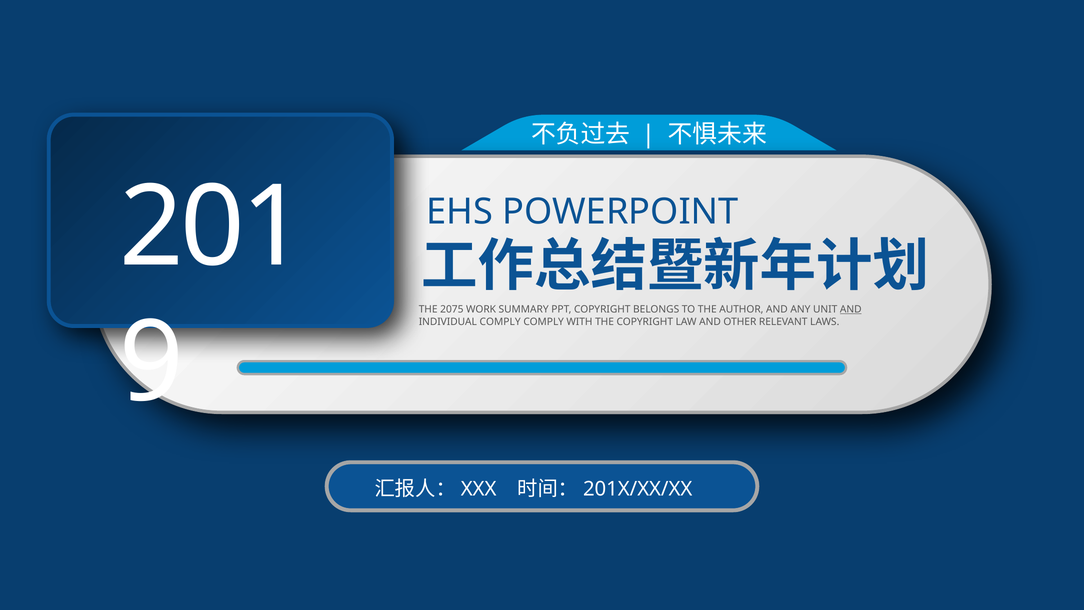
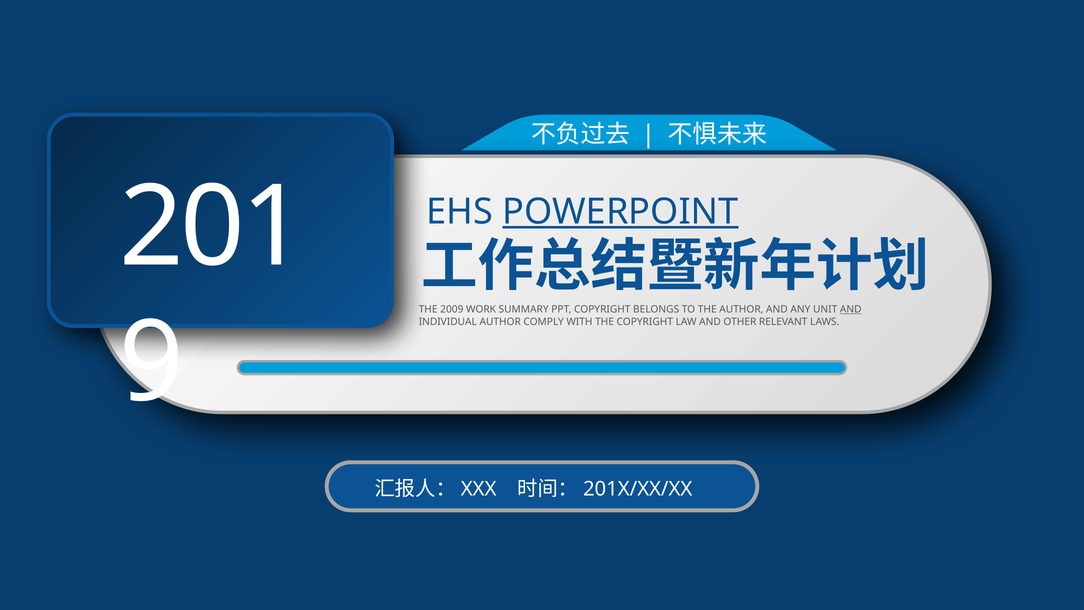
POWERPOINT underline: none -> present (620, 212)
2075: 2075 -> 2009 (452, 309)
INDIVIDUAL COMPLY: COMPLY -> AUTHOR (500, 322)
